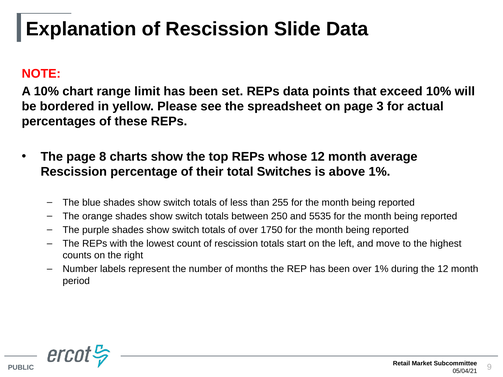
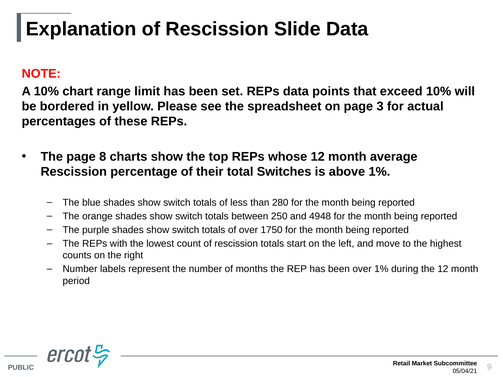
255: 255 -> 280 (280, 203)
5535: 5535 -> 4948 (320, 216)
